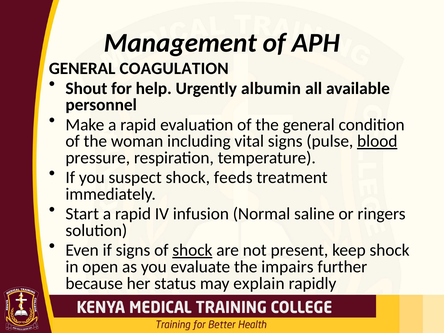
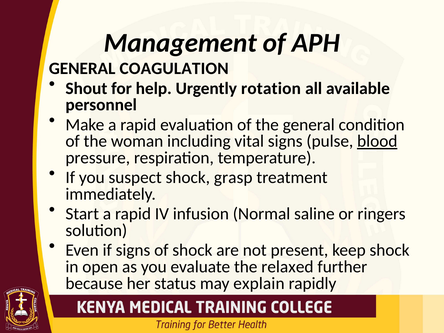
albumin: albumin -> rotation (271, 88)
feeds: feeds -> grasp (233, 178)
shock underline: present -> none (192, 250)
impairs: impairs -> relaxed (287, 267)
